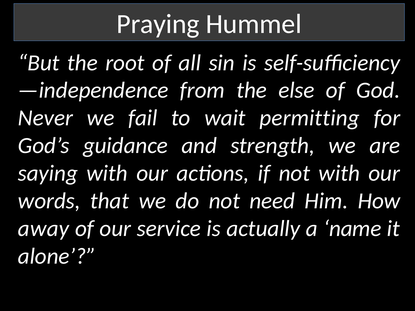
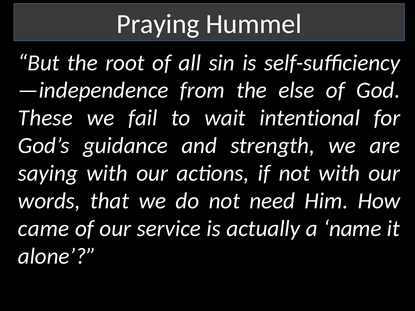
Never: Never -> These (45, 118)
permitting: permitting -> intentional (310, 118)
away: away -> came (44, 229)
